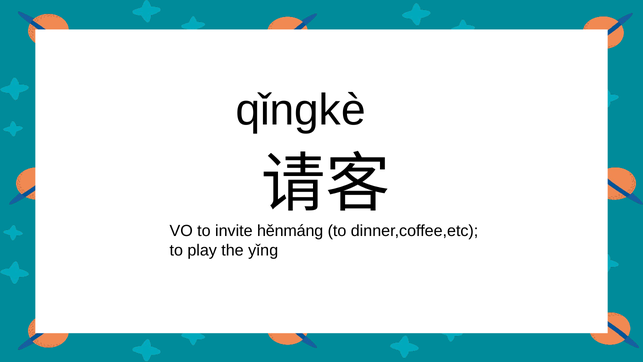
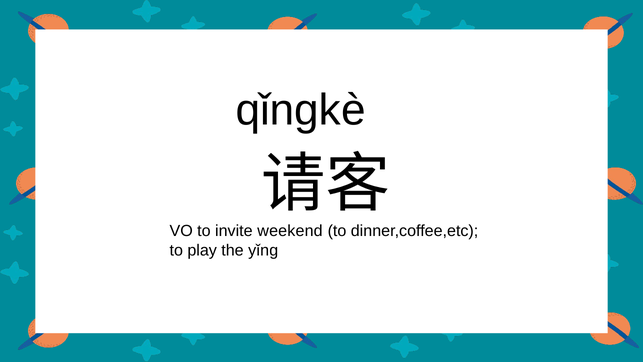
hěnmáng: hěnmáng -> weekend (290, 231)
